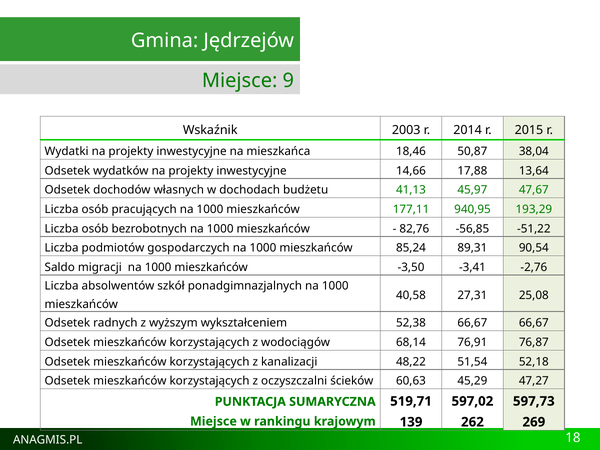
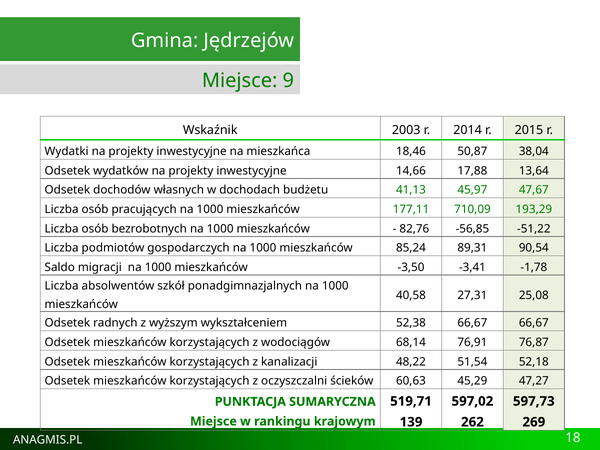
940,95: 940,95 -> 710,09 (472, 209)
-2,76: -2,76 -> -1,78 (534, 267)
